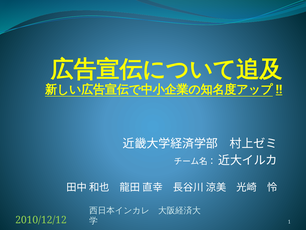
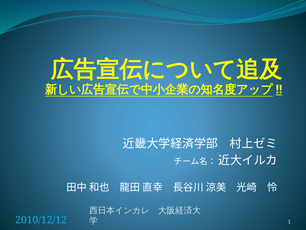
2010/12/12 colour: light green -> light blue (41, 220)
